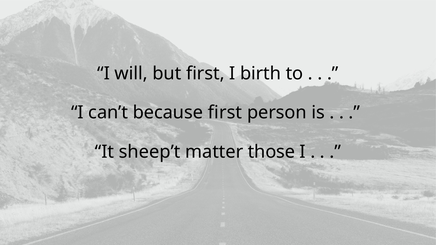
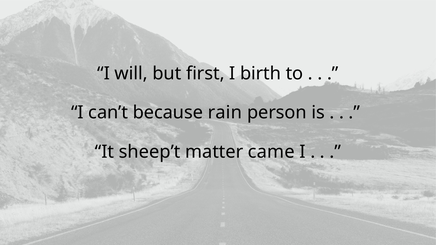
because first: first -> rain (225, 113)
those: those -> came (271, 152)
